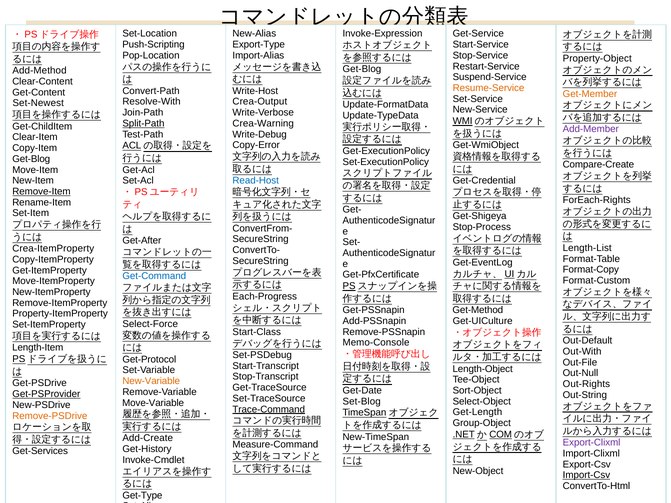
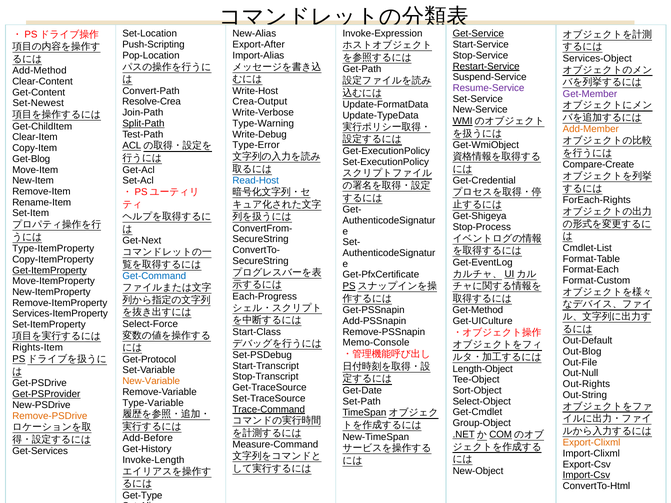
Get-Service underline: none -> present (478, 34)
Export-Type: Export-Type -> Export-After (259, 45)
Property-Object: Property-Object -> Services-Object (597, 58)
Restart-Service underline: none -> present (486, 66)
Get-Blog: Get-Blog -> Get-Path (362, 69)
Resume-Service colour: orange -> purple (489, 88)
Get-Member colour: orange -> purple (590, 94)
Resolve-With: Resolve-With -> Resolve-Crea (152, 102)
Crea-Warning: Crea-Warning -> Type-Warning (263, 124)
Add-Member colour: purple -> orange (591, 129)
Copy-Error: Copy-Error -> Type-Error (256, 145)
Remove-Item underline: present -> none (41, 192)
Get-After: Get-After -> Get-Next (142, 241)
Length-List: Length-List -> Cmdlet-List (587, 248)
Crea-ItemProperty: Crea-ItemProperty -> Type-ItemProperty (53, 249)
Format-Copy: Format-Copy -> Format-Each (591, 270)
Get-ItemProperty underline: none -> present (50, 270)
Property-ItemProperty: Property-ItemProperty -> Services-ItemProperty (60, 314)
Length-Item: Length-Item -> Rights-Item (38, 348)
Out-With: Out-With -> Out-Blog (582, 352)
Set-Blog: Set-Blog -> Set-Path (362, 402)
Move-Variable: Move-Variable -> Type-Variable (153, 403)
Get-Length: Get-Length -> Get-Cmdlet (477, 412)
Add-Create: Add-Create -> Add-Before (148, 438)
Export-Clixml colour: purple -> orange (592, 443)
Invoke-Cmdlet: Invoke-Cmdlet -> Invoke-Length (153, 460)
